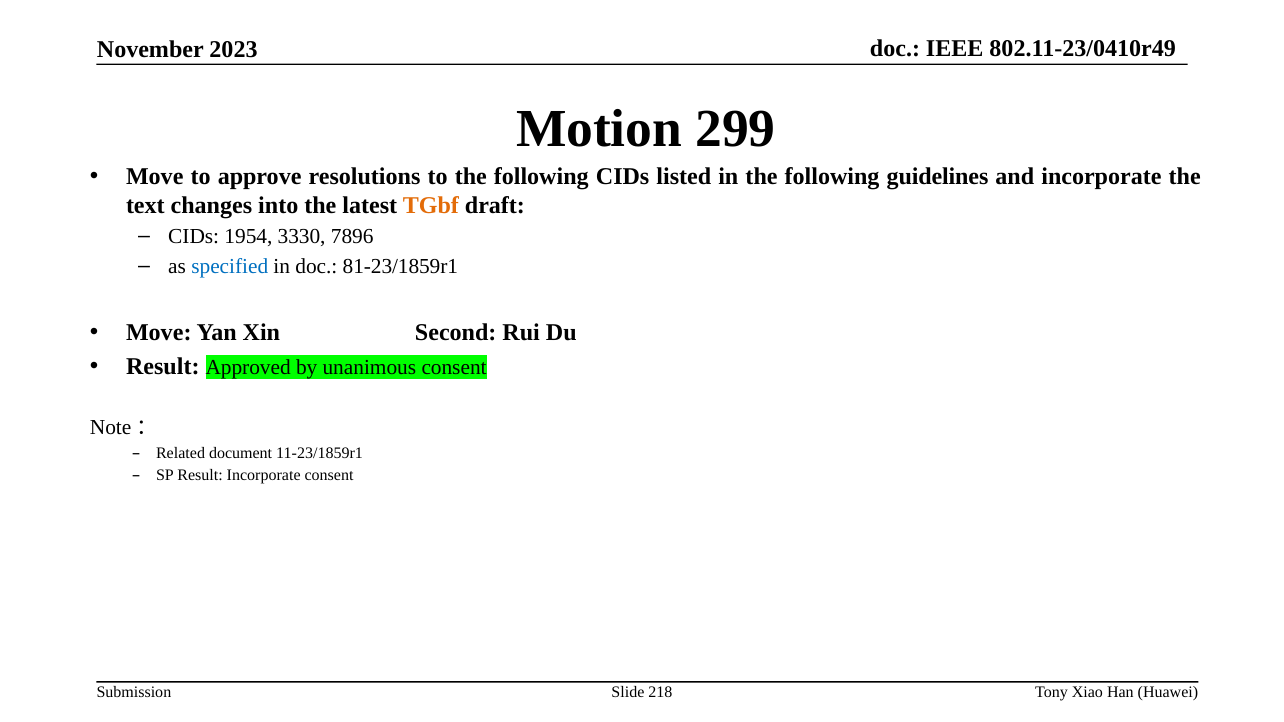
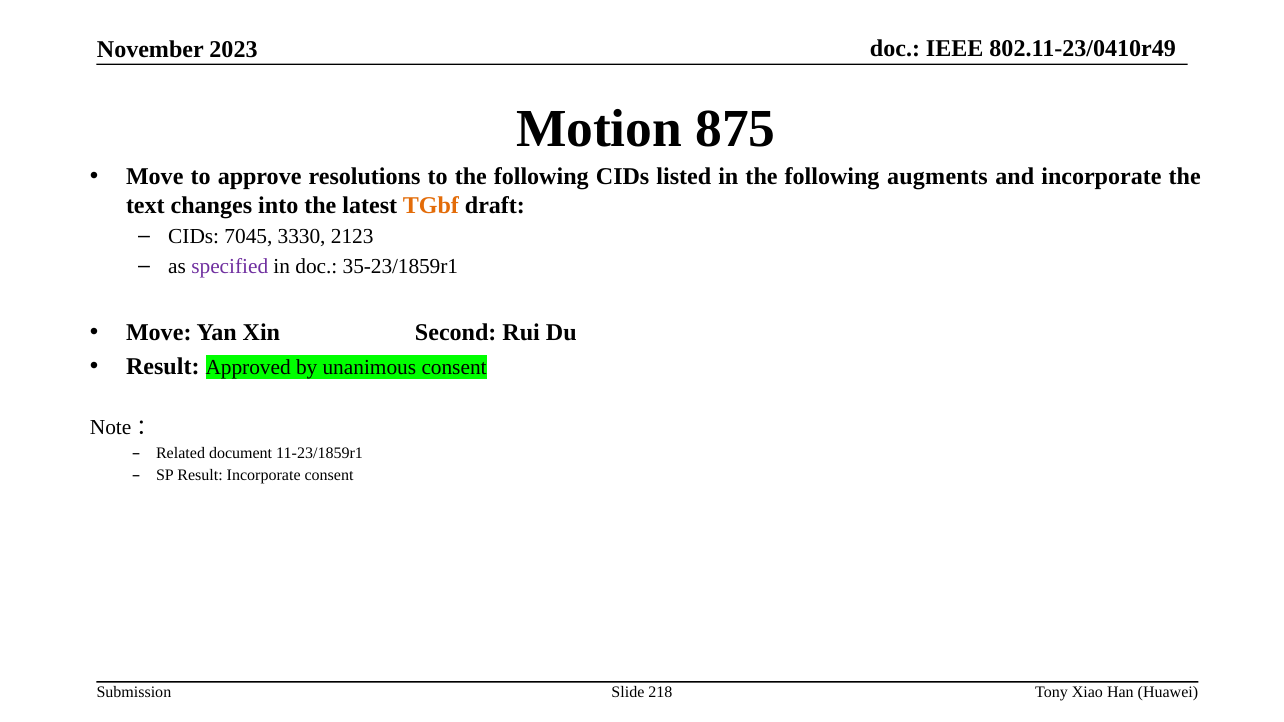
299: 299 -> 875 (736, 129)
guidelines: guidelines -> augments (937, 177)
1954: 1954 -> 7045 (248, 237)
7896: 7896 -> 2123 (352, 237)
specified colour: blue -> purple (230, 267)
81-23/1859r1: 81-23/1859r1 -> 35-23/1859r1 (400, 267)
